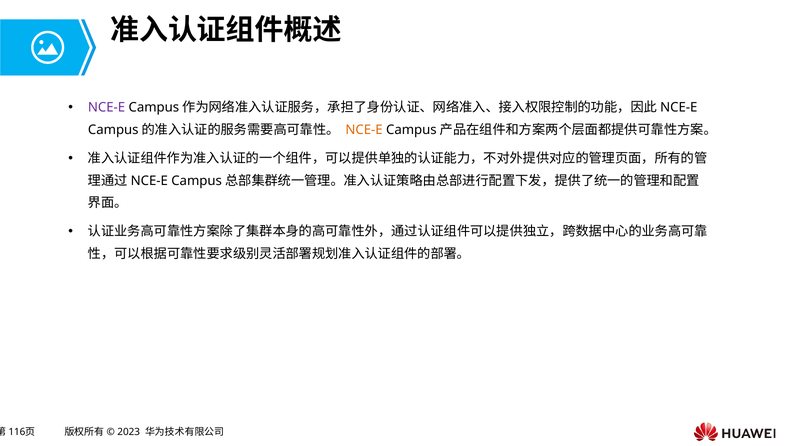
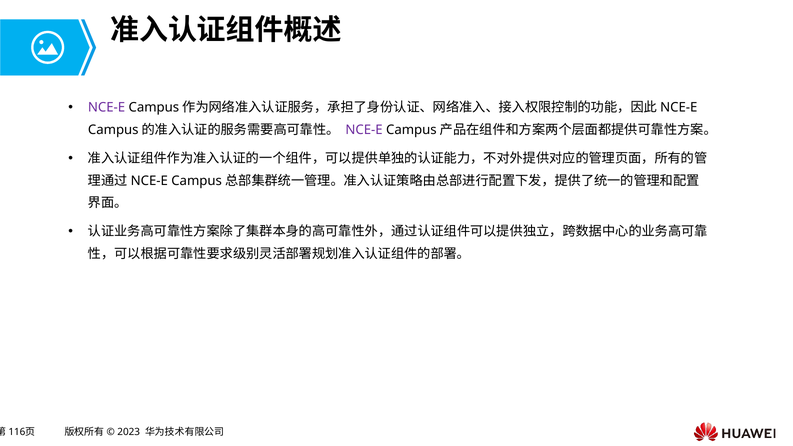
NCE-E colour: orange -> purple (364, 130)
